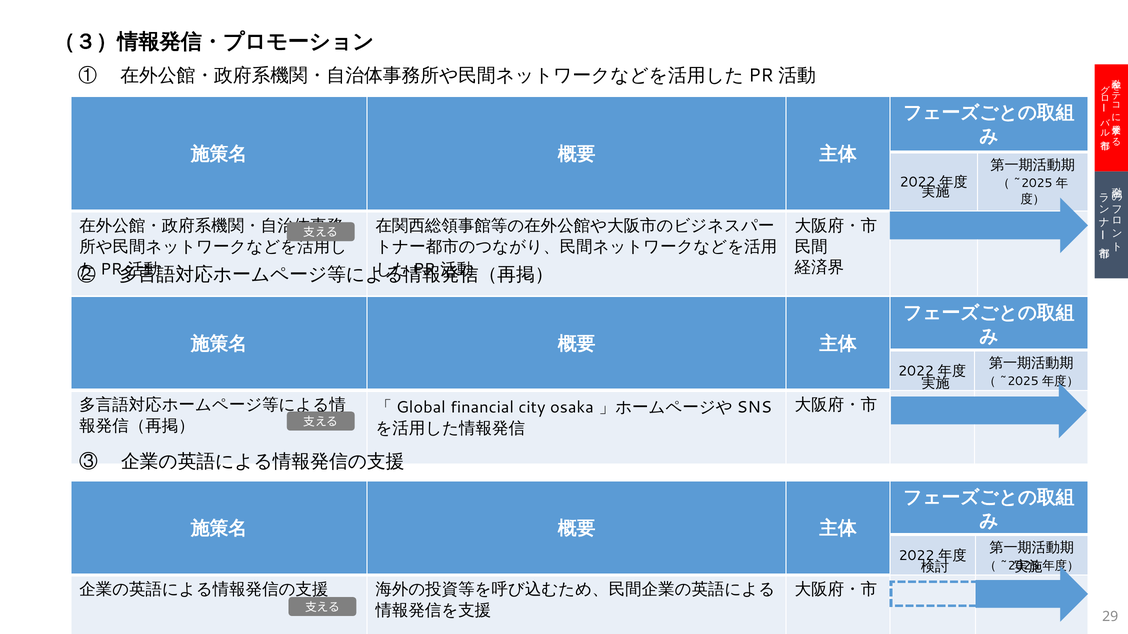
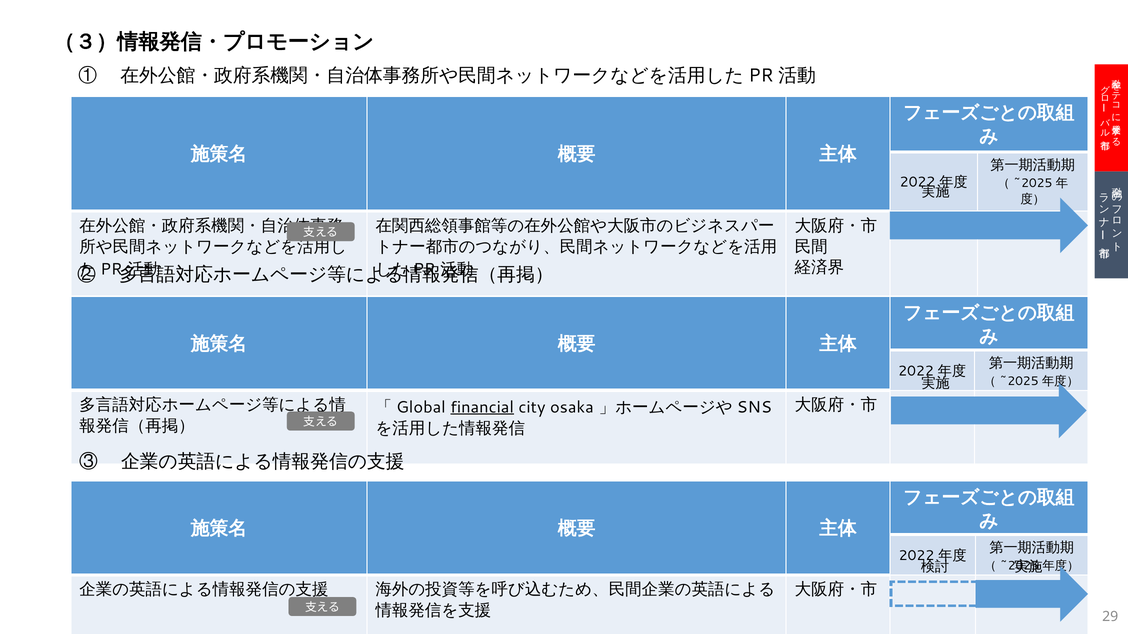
financial underline: none -> present (482, 407)
